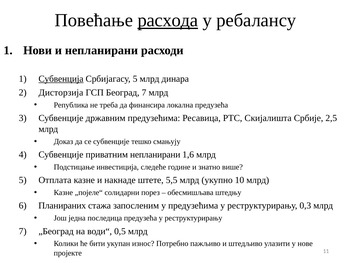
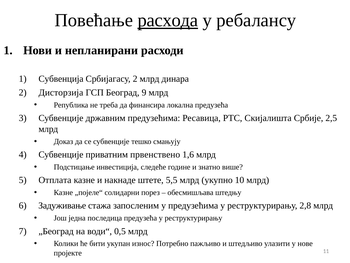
Субвенција underline: present -> none (61, 79)
Србијагасу 5: 5 -> 2 (135, 79)
Београд 7: 7 -> 9 (144, 92)
приватним непланирани: непланирани -> првенствено (155, 154)
Планираних: Планираних -> Задуживање (62, 205)
0,3: 0,3 -> 2,8 (305, 205)
